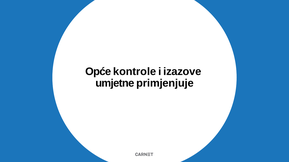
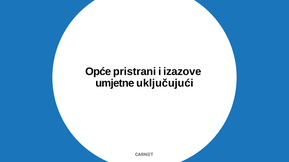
kontrole: kontrole -> pristrani (135, 72)
primjenjuje: primjenjuje -> uključujući (165, 83)
